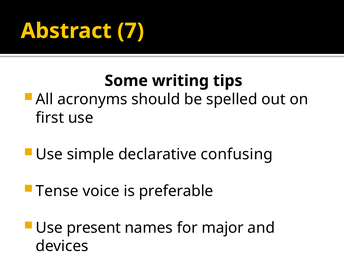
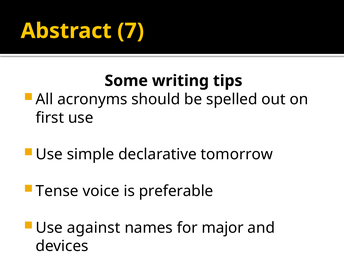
confusing: confusing -> tomorrow (237, 154)
present: present -> against (94, 228)
